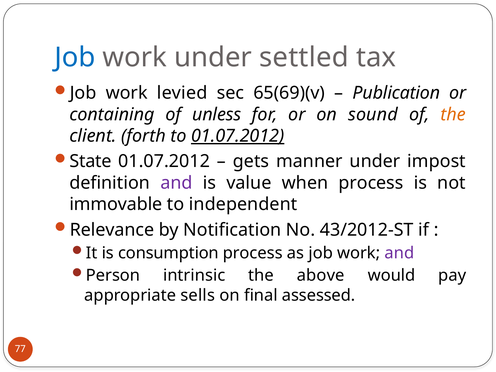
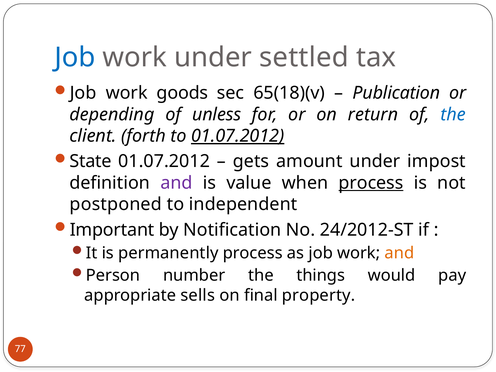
levied: levied -> goods (182, 93)
65(69)(v: 65(69)(v -> 65(18)(v (289, 93)
containing: containing -> depending (112, 114)
sound: sound -> return (373, 114)
the colour: orange -> blue (453, 114)
manner: manner -> amount (309, 161)
process underline: none -> present (371, 183)
immovable: immovable -> postponed (116, 204)
Relevance: Relevance -> Important (112, 230)
43/2012-ST: 43/2012-ST -> 24/2012-ST (367, 230)
consumption: consumption -> permanently (168, 253)
and colour: purple -> orange (399, 253)
intrinsic: intrinsic -> number (194, 275)
above: above -> things (321, 275)
assessed: assessed -> property (319, 295)
